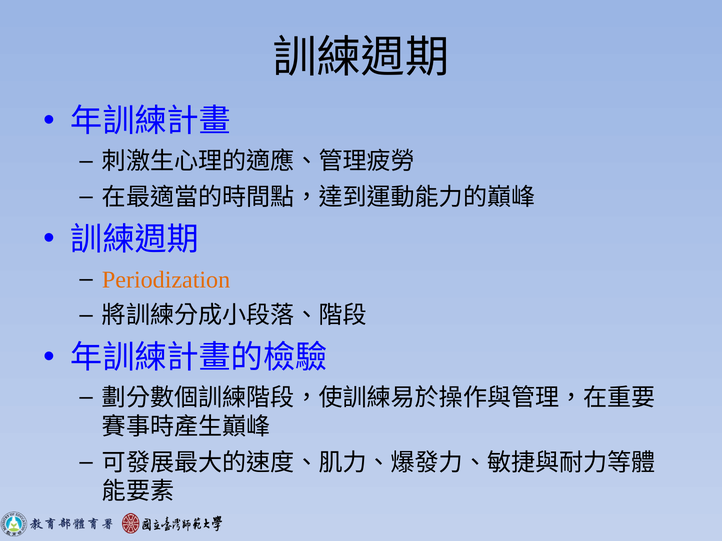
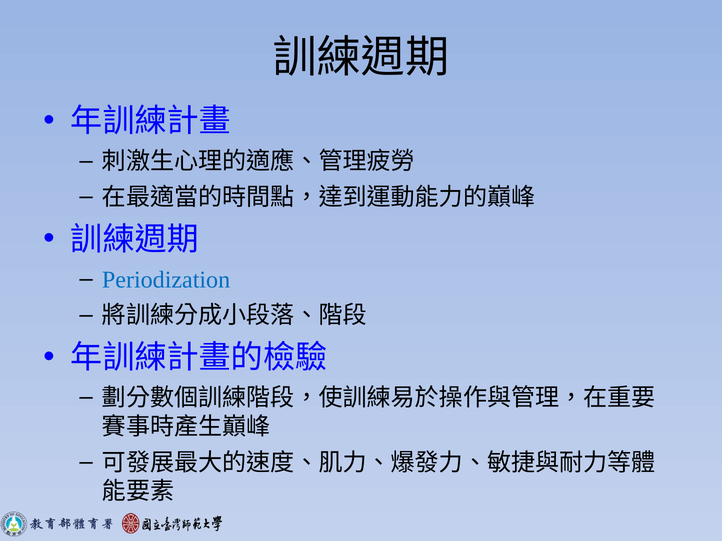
Periodization colour: orange -> blue (166, 280)
